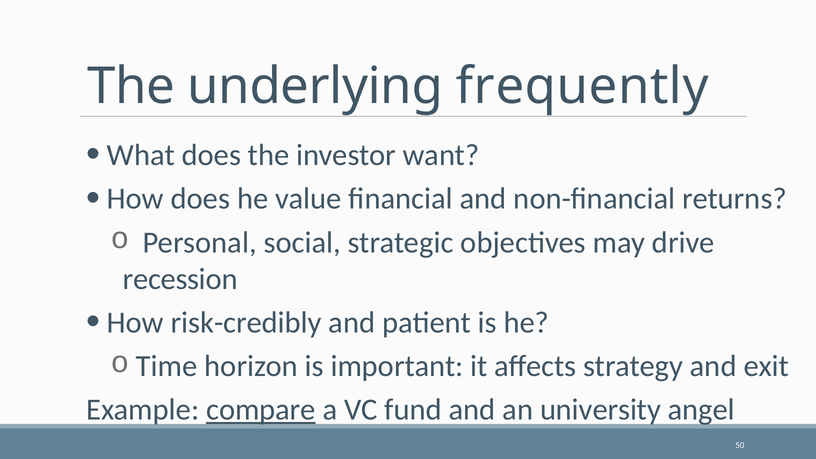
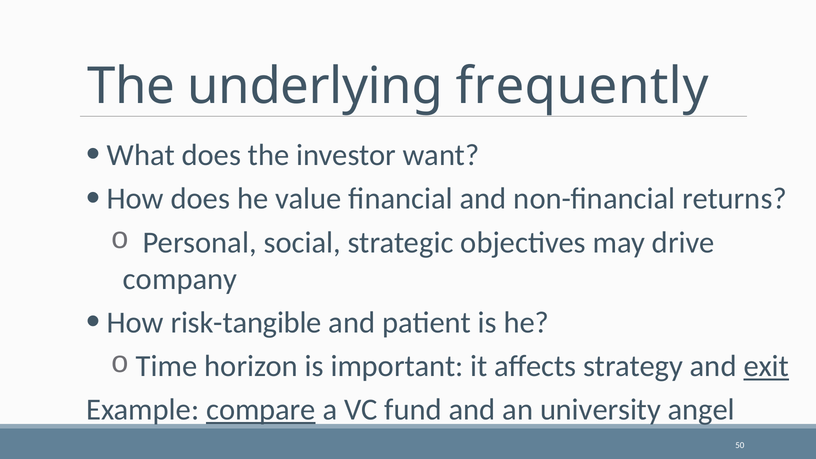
recession: recession -> company (180, 279)
risk-credibly: risk-credibly -> risk-tangible (246, 323)
exit underline: none -> present (766, 366)
